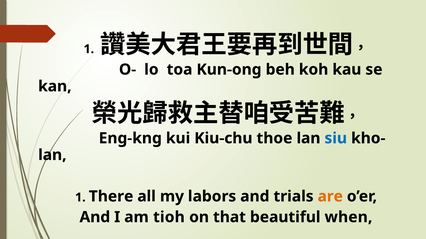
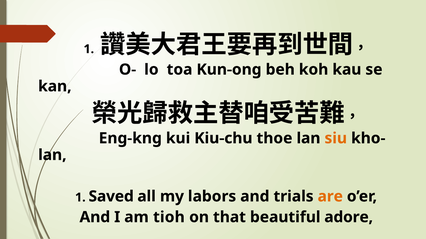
siu colour: blue -> orange (336, 139)
There: There -> Saved (111, 197)
when: when -> adore (349, 218)
